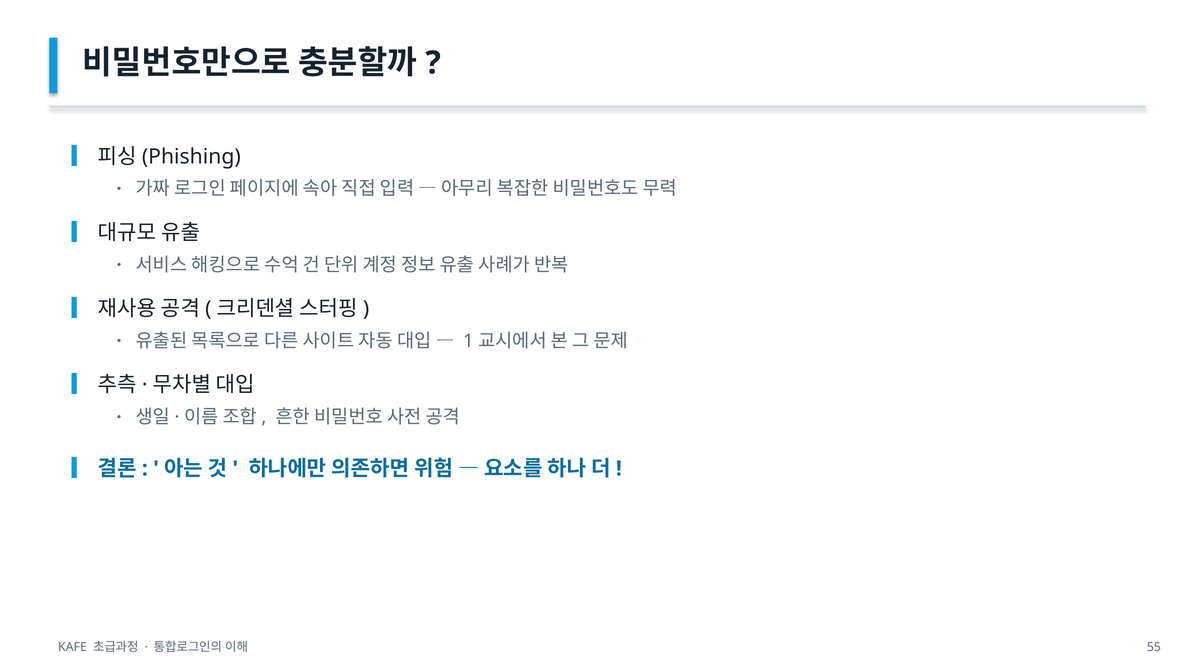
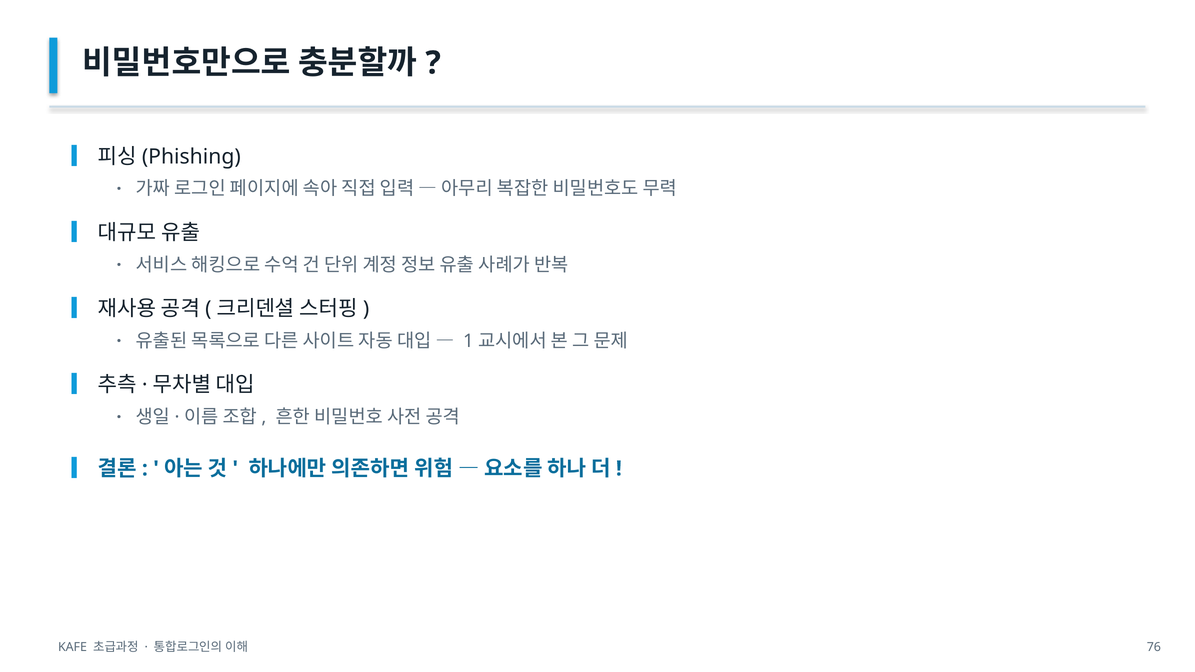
55: 55 -> 76 (1154, 647)
